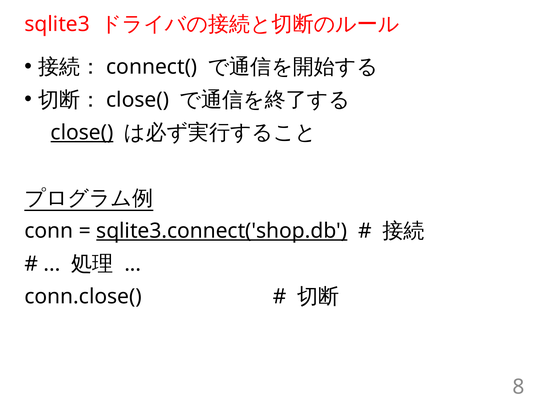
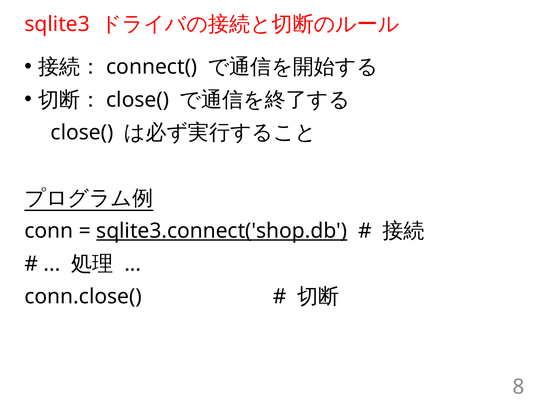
close( underline: present -> none (82, 133)
